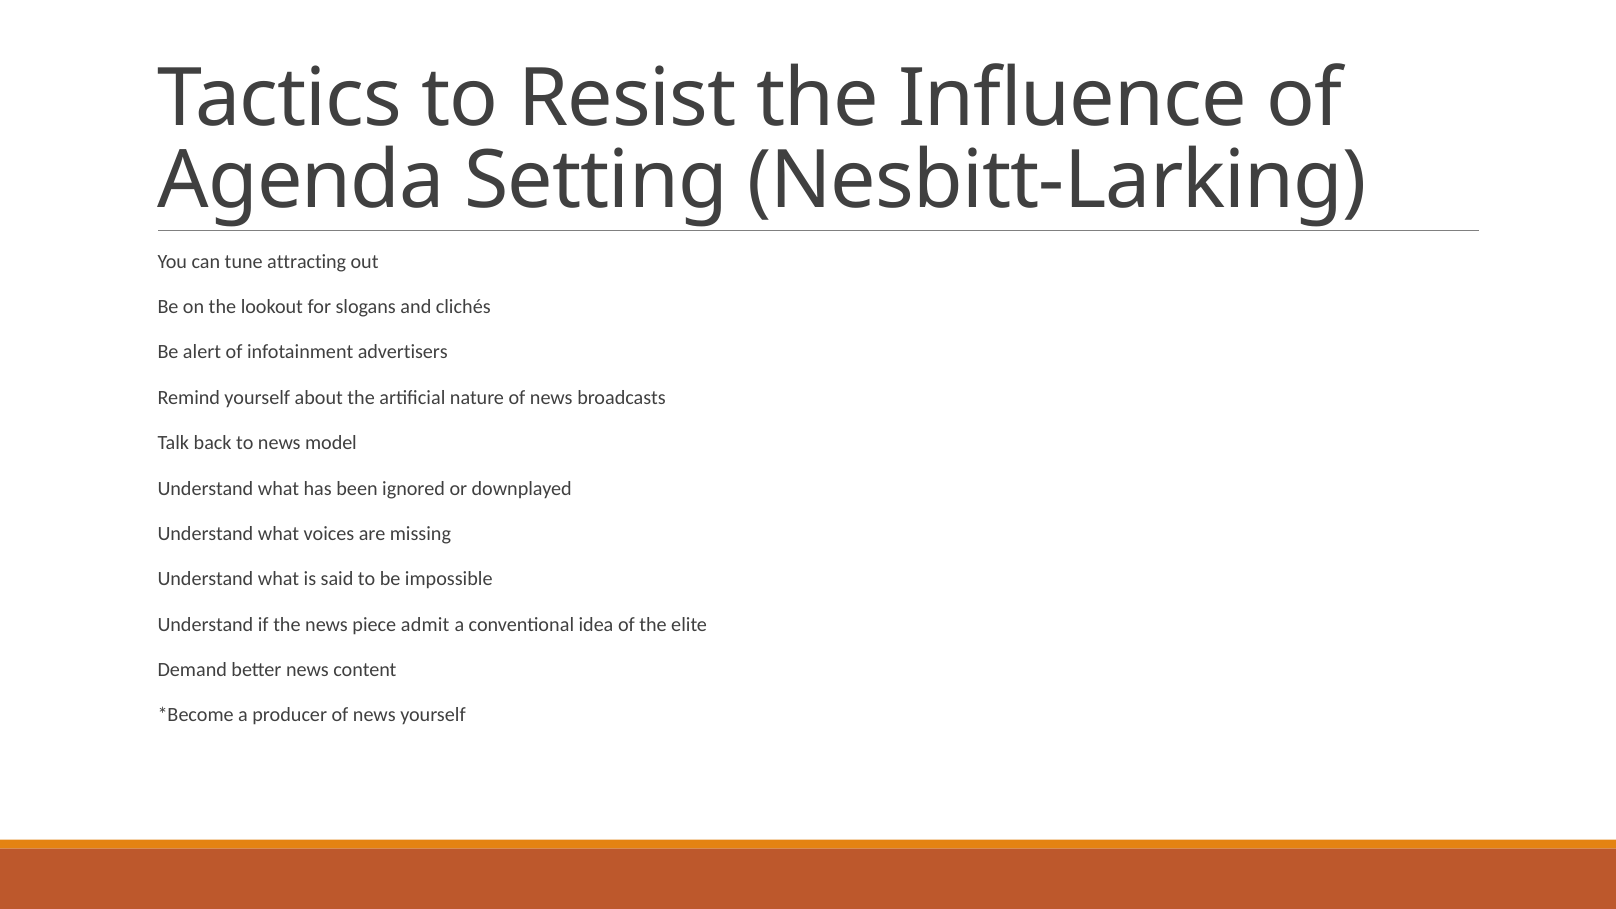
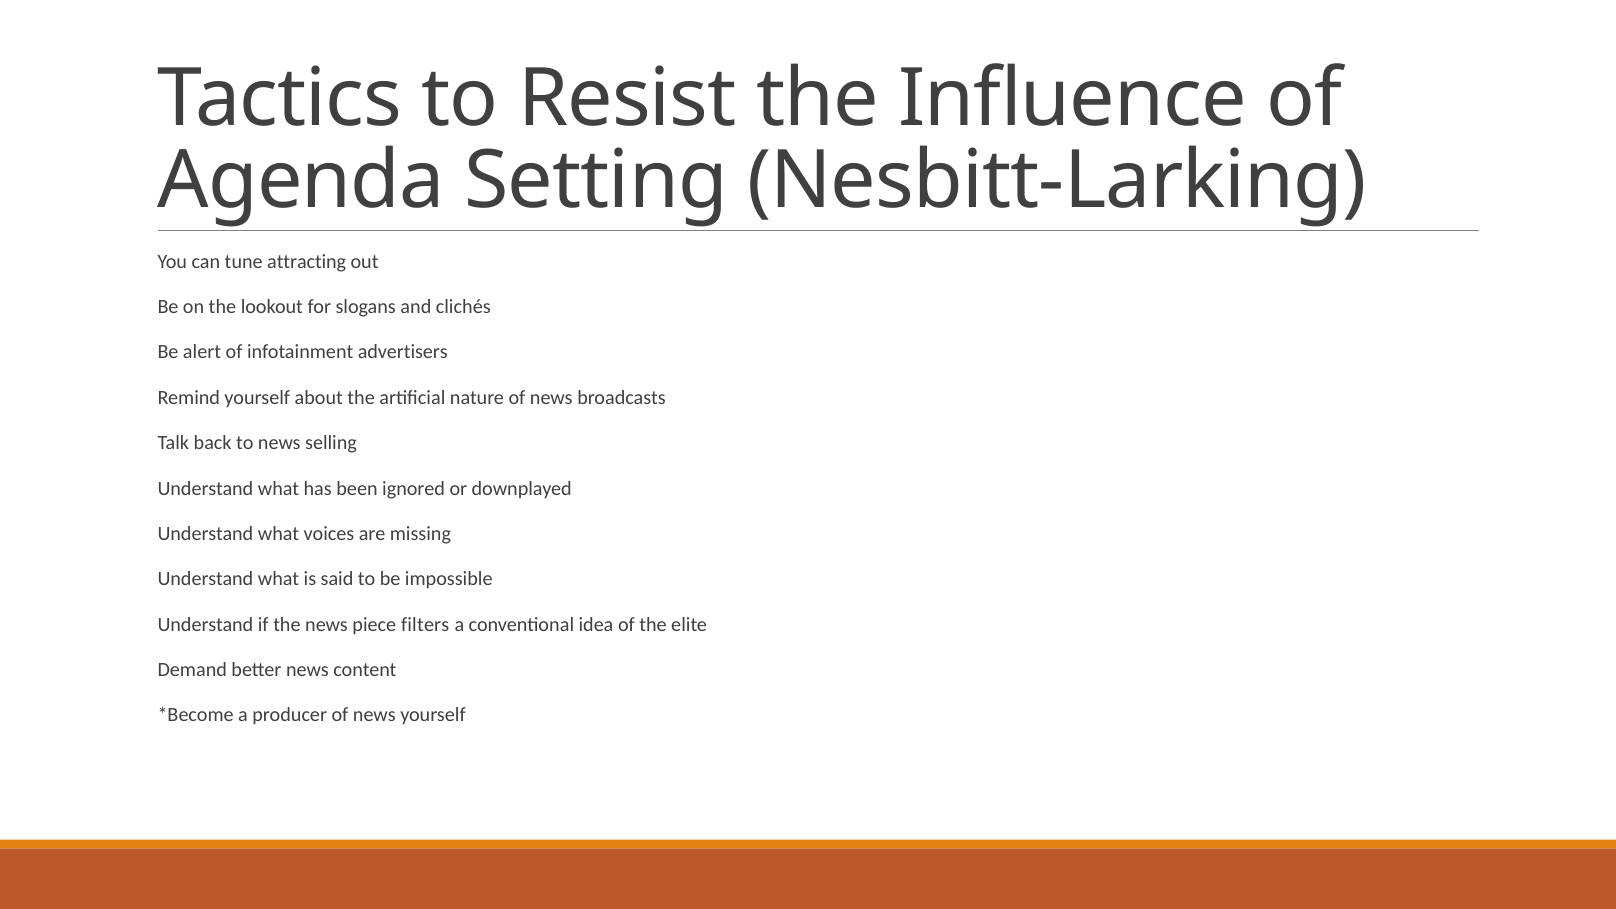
model: model -> selling (331, 443)
admit: admit -> filters (425, 625)
